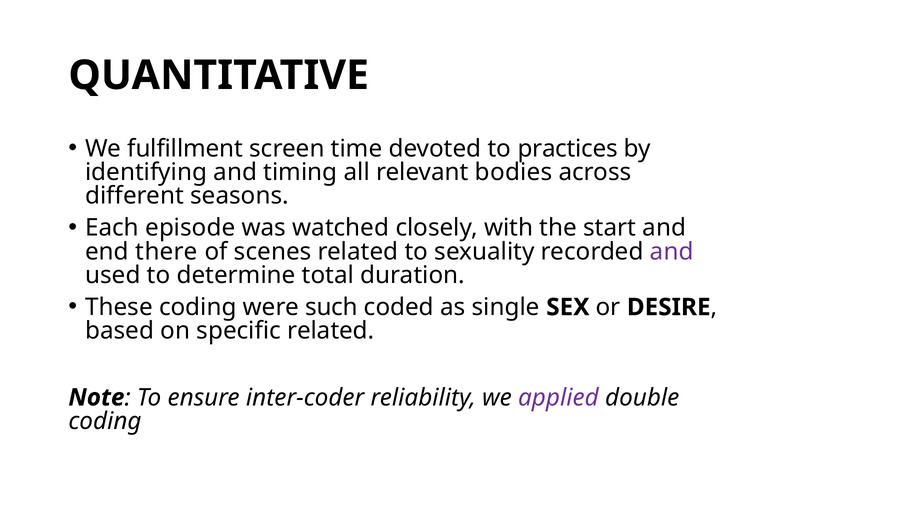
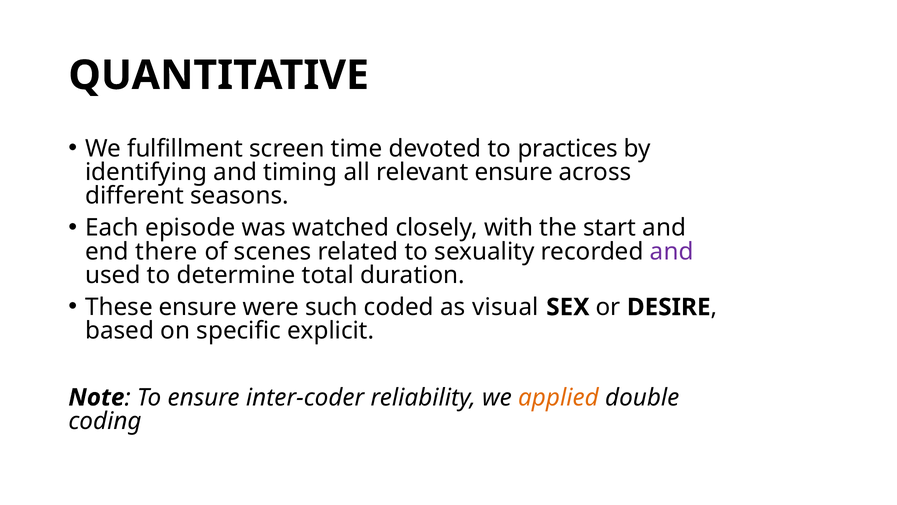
relevant bodies: bodies -> ensure (514, 172)
These coding: coding -> ensure (198, 307)
single: single -> visual (505, 307)
specific related: related -> explicit (331, 331)
applied colour: purple -> orange (558, 397)
